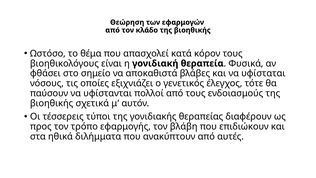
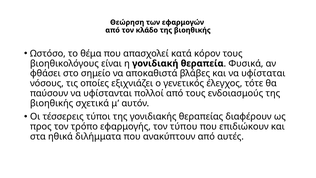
βλάβη: βλάβη -> τύπου (184, 126)
